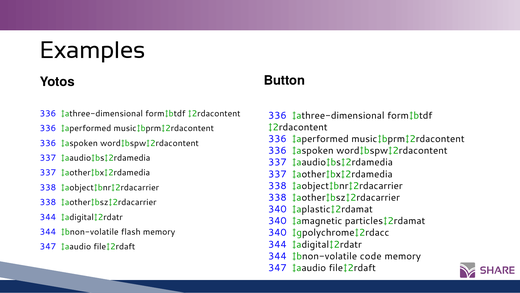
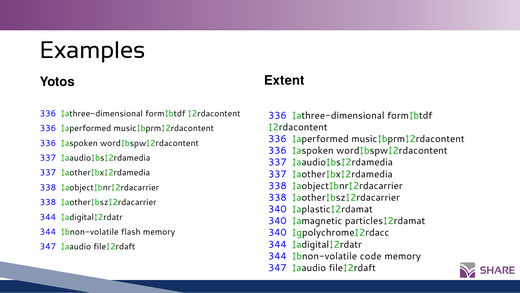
Button: Button -> Extent (284, 80)
